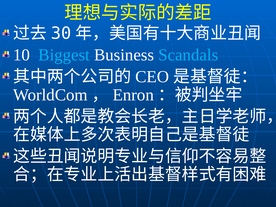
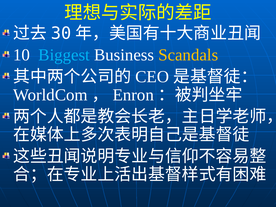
Scandals colour: light blue -> yellow (188, 55)
